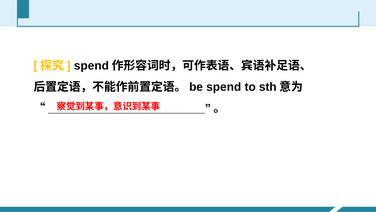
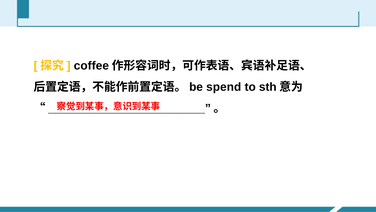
spend: spend -> coffee (91, 66)
